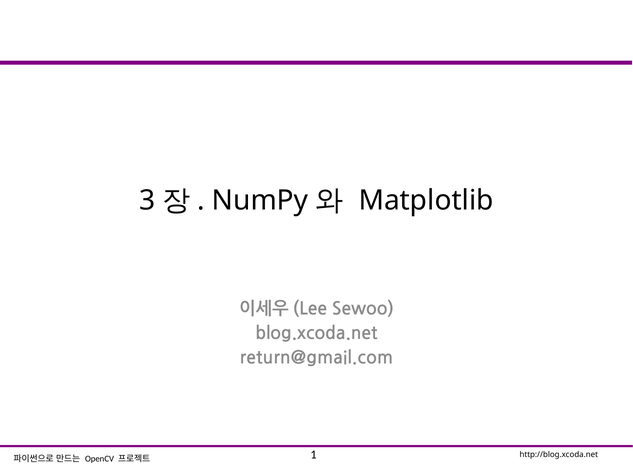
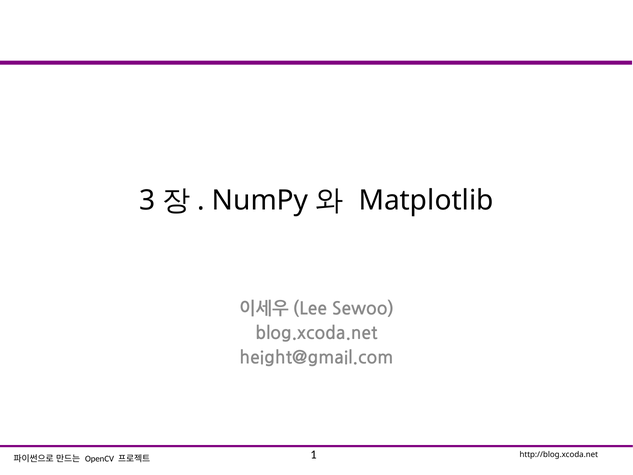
return@gmail.com: return@gmail.com -> height@gmail.com (316, 358)
